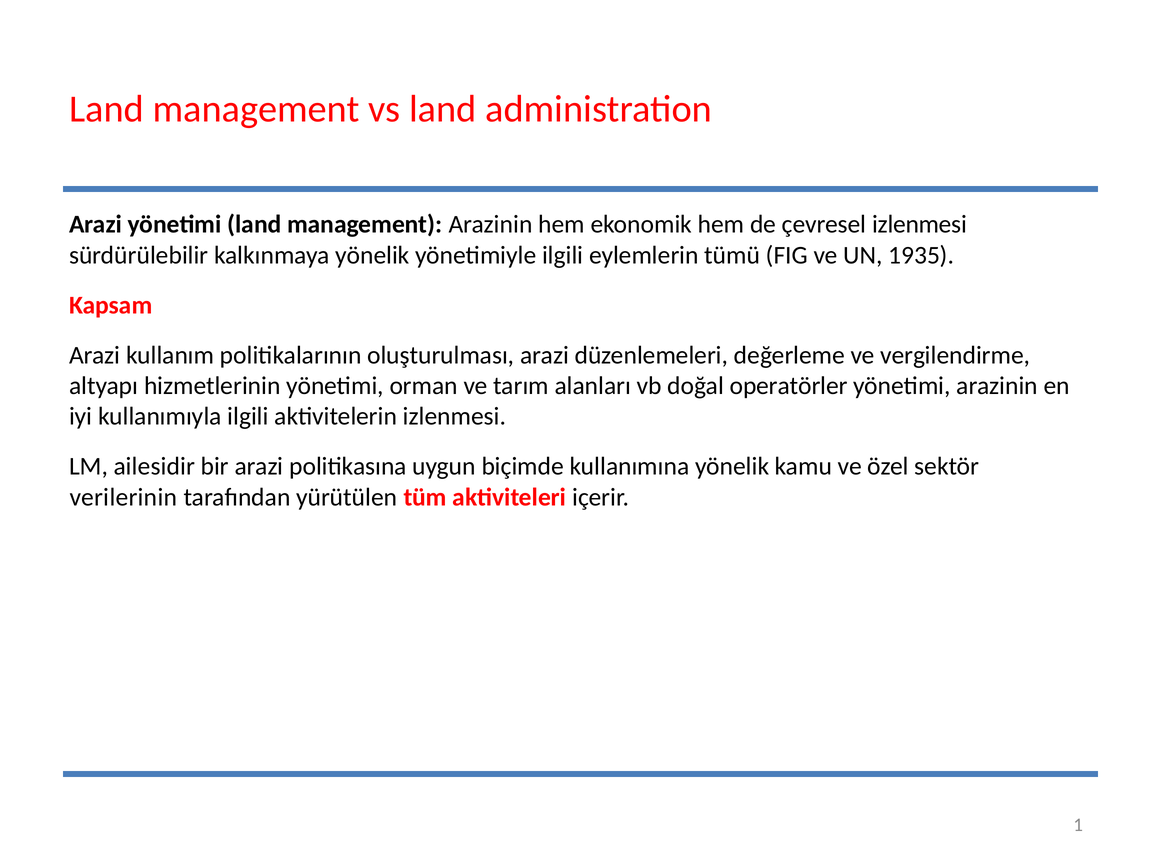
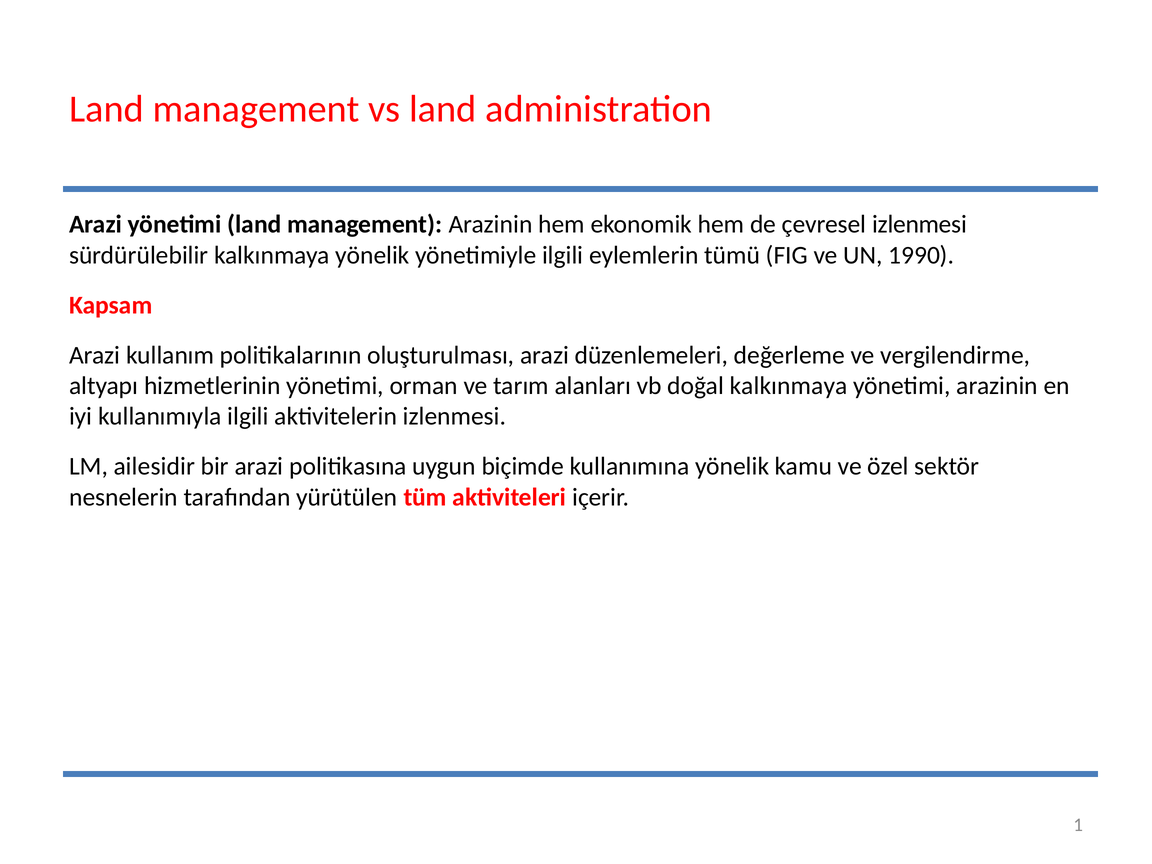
1935: 1935 -> 1990 (921, 255)
doğal operatörler: operatörler -> kalkınmaya (789, 386)
verilerinin: verilerinin -> nesnelerin (124, 497)
